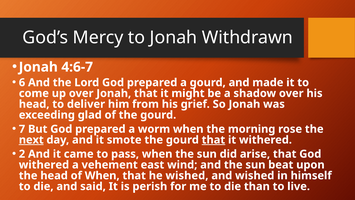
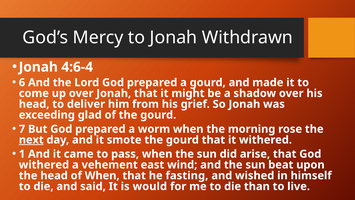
4:6-7: 4:6-7 -> 4:6-4 (77, 67)
that underline: present -> none (213, 140)
2: 2 -> 1 (22, 154)
he wished: wished -> fasting (187, 175)
perish: perish -> would (150, 186)
